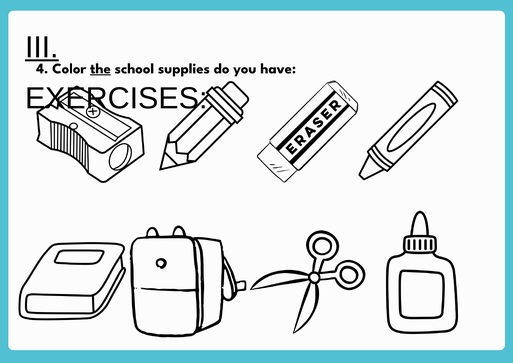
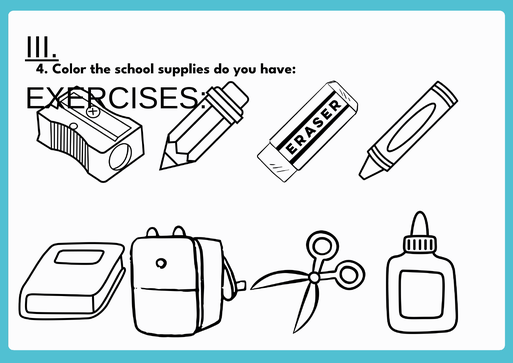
the underline: present -> none (100, 68)
